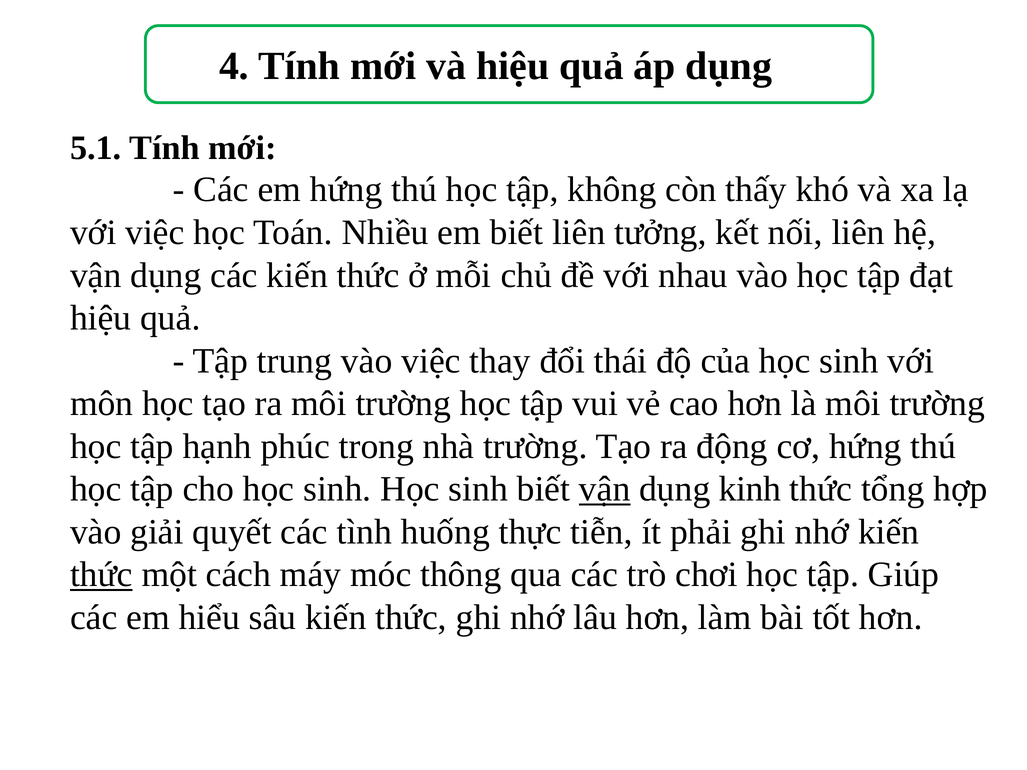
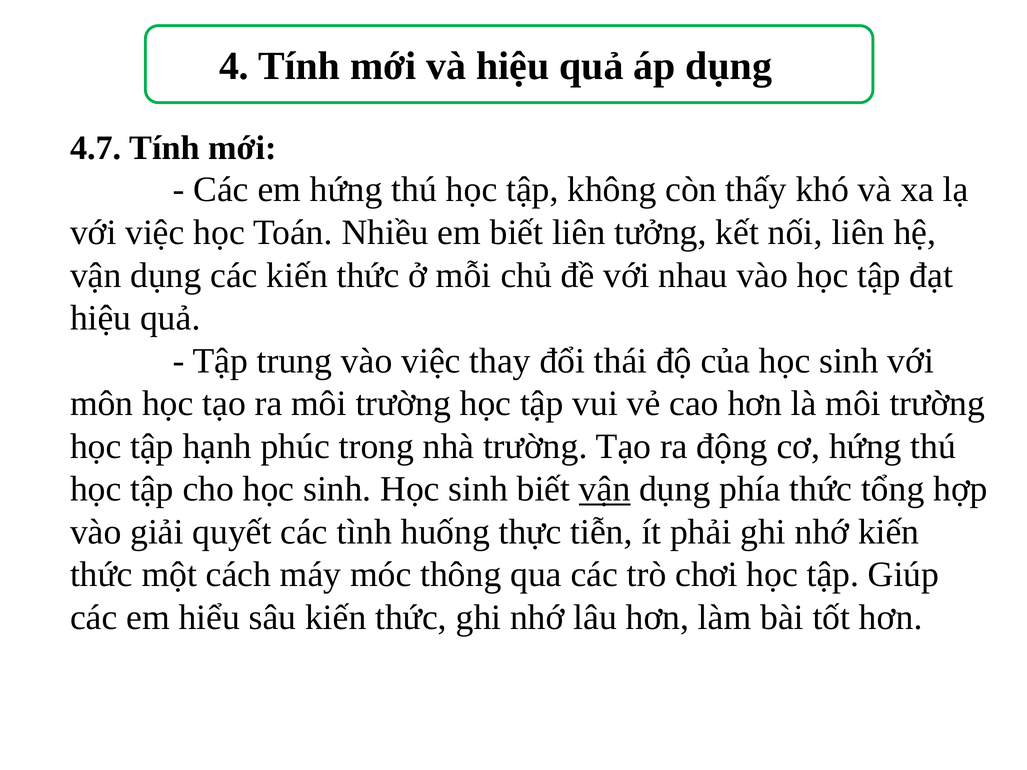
5.1: 5.1 -> 4.7 (96, 148)
kinh: kinh -> phía (750, 489)
thức underline: present -> none (101, 575)
